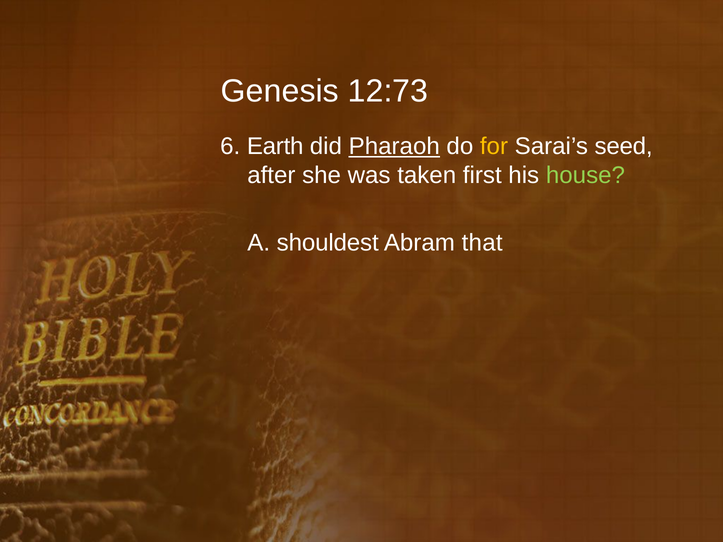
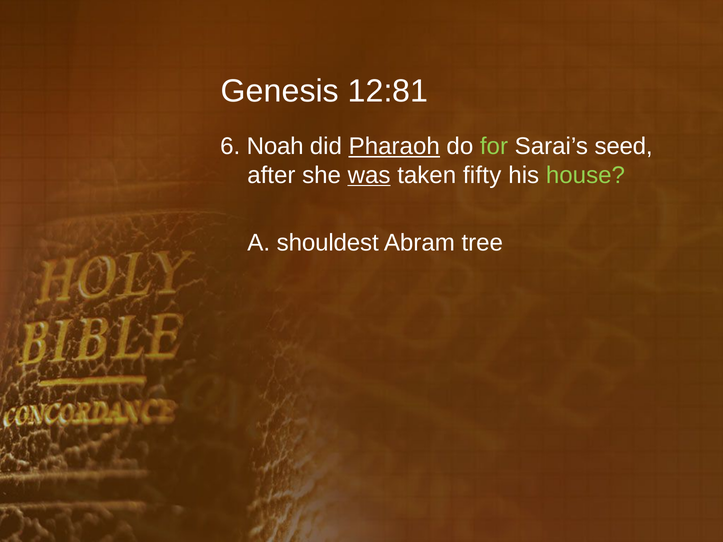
12:73: 12:73 -> 12:81 (388, 91)
Earth: Earth -> Noah (275, 146)
for colour: yellow -> light green (494, 146)
was underline: none -> present (369, 175)
first: first -> fifty (482, 175)
that: that -> tree (482, 243)
